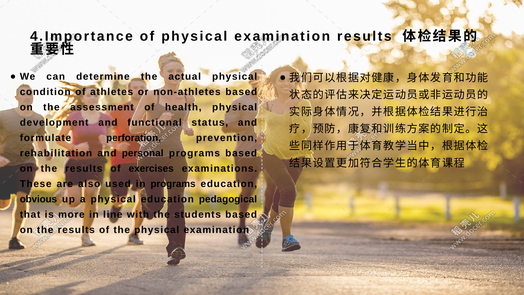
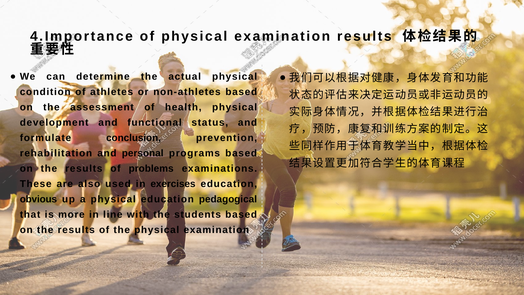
perforation: perforation -> conclusion (134, 138)
exercises: exercises -> problems (151, 169)
in programs: programs -> exercises (173, 184)
